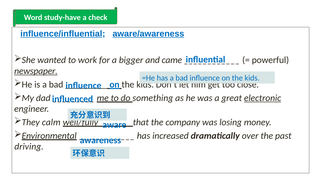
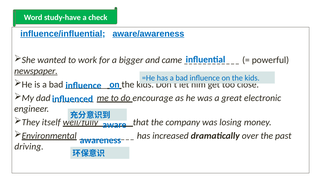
something: something -> encourage (153, 98)
electronic underline: present -> none (263, 98)
calm: calm -> itself (51, 122)
